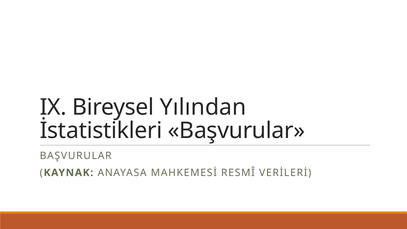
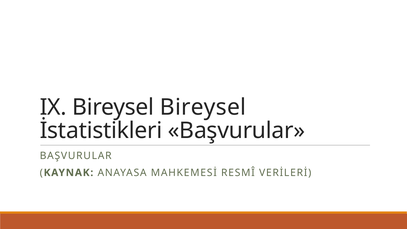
Bireysel Yılından: Yılından -> Bireysel (203, 107)
